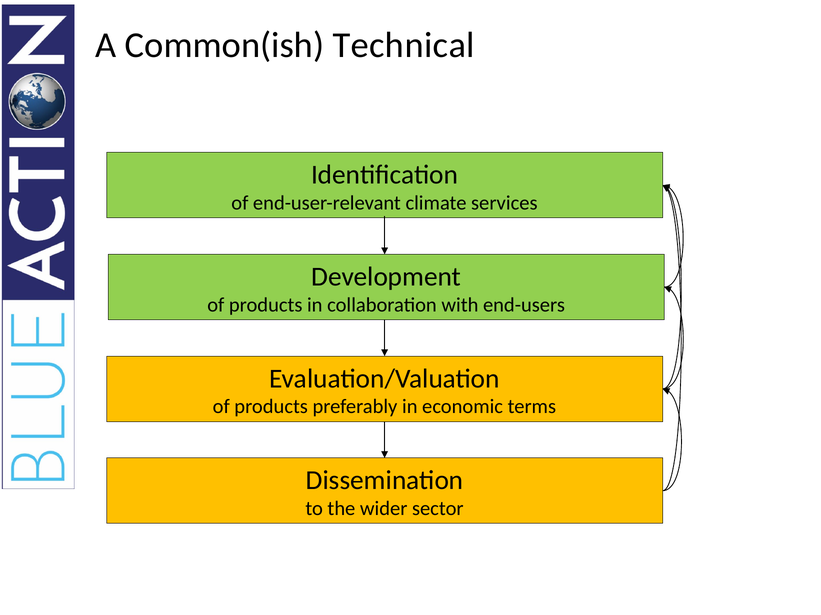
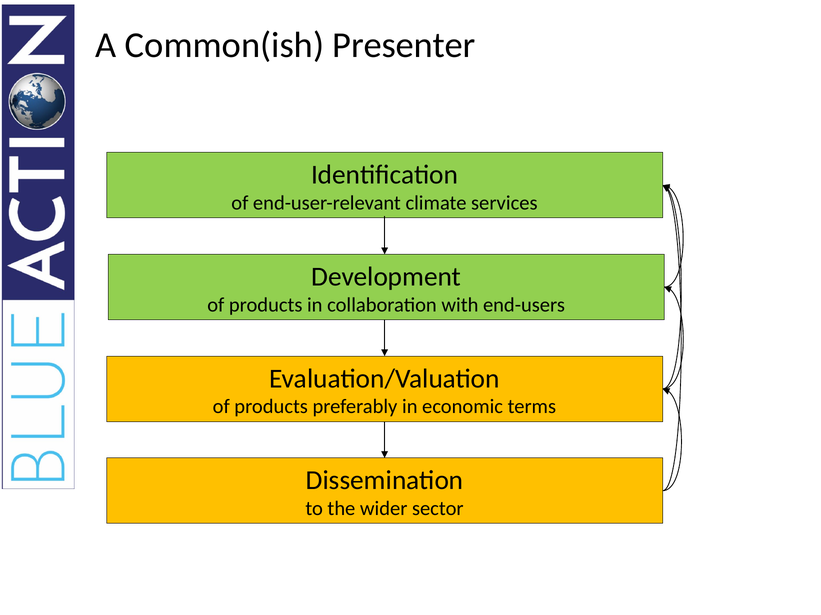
Technical: Technical -> Presenter (404, 45)
